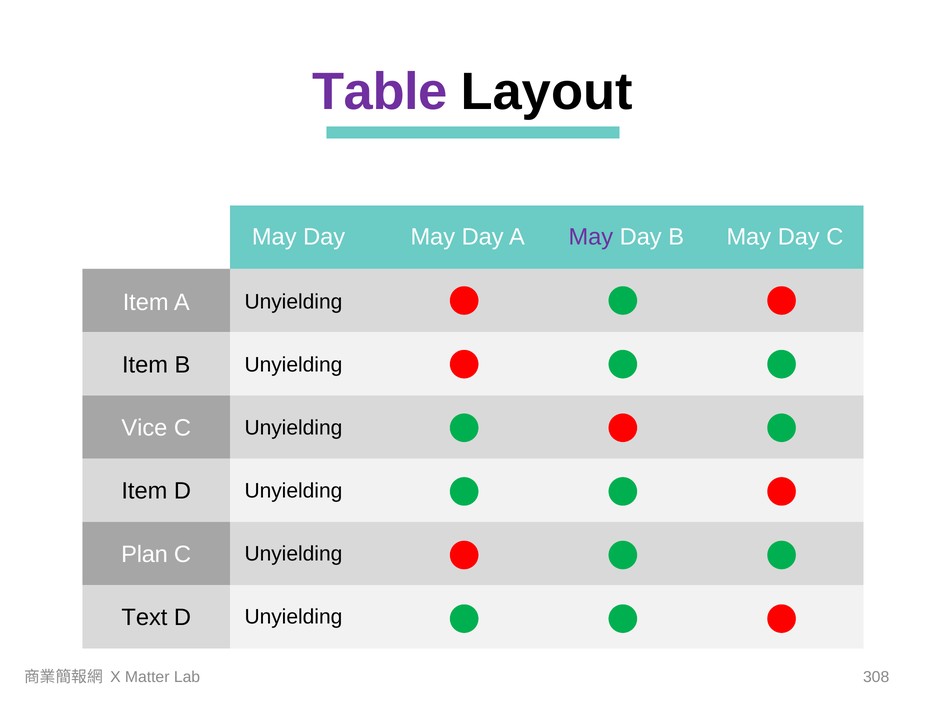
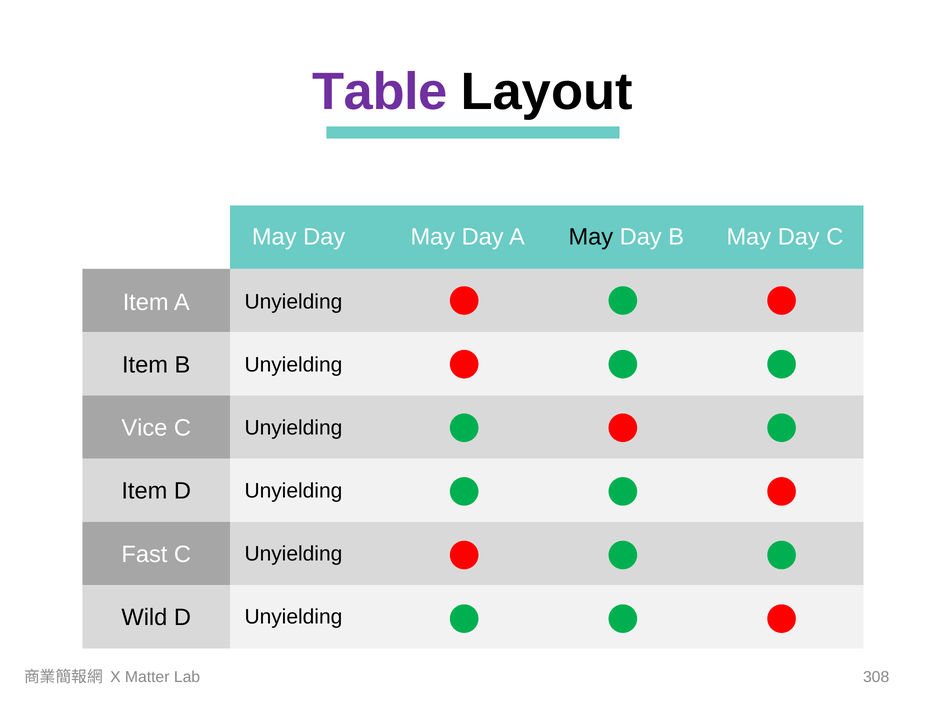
May colour: purple -> black (591, 237)
Plan: Plan -> Fast (144, 555)
Text: Text -> Wild (144, 618)
